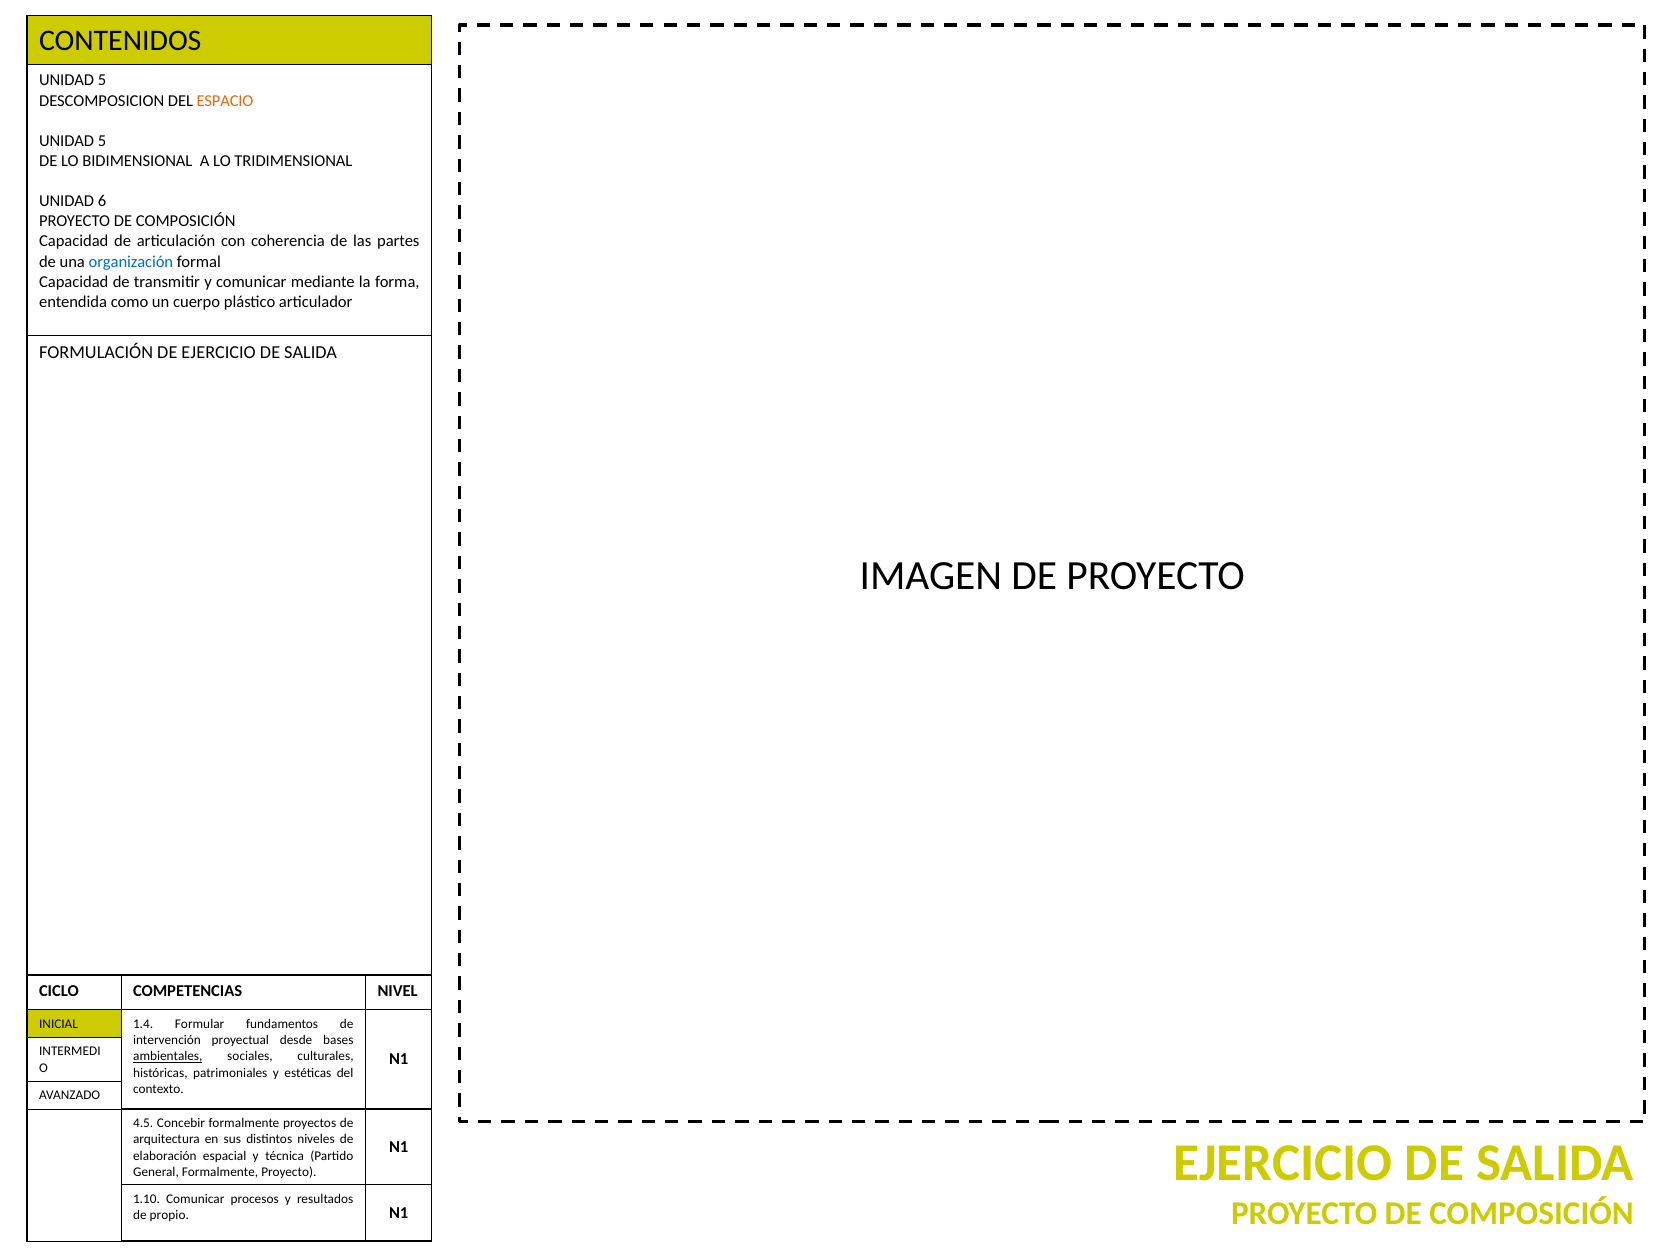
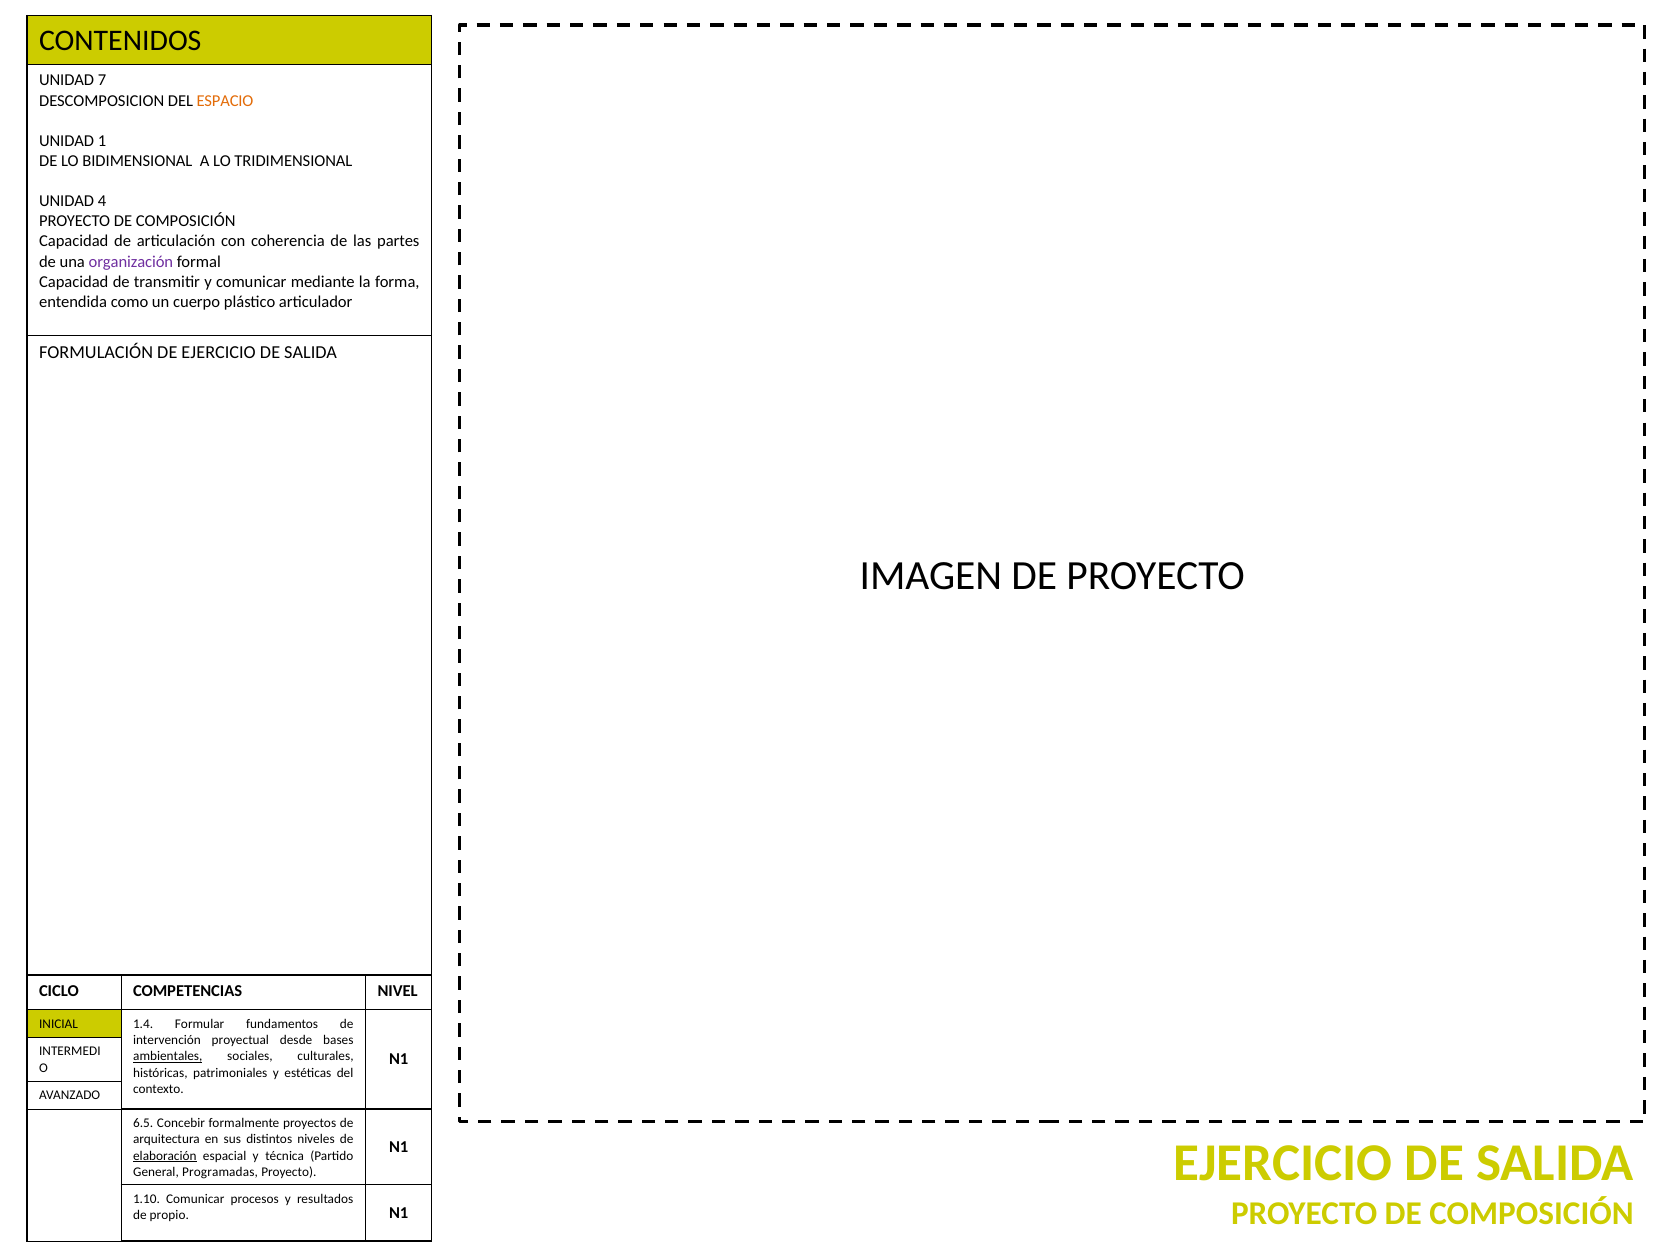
5: 5 -> 7 (102, 81)
5: 5 -> 1 (102, 141)
6: 6 -> 4 (102, 201)
organización colour: blue -> purple (131, 262)
4.5: 4.5 -> 6.5 (143, 1123)
elaboración underline: none -> present (165, 1156)
General Formalmente: Formalmente -> Programadas (220, 1172)
